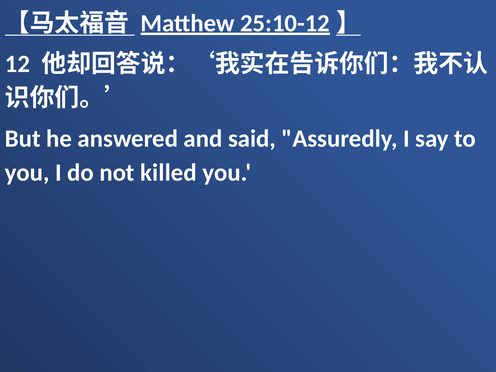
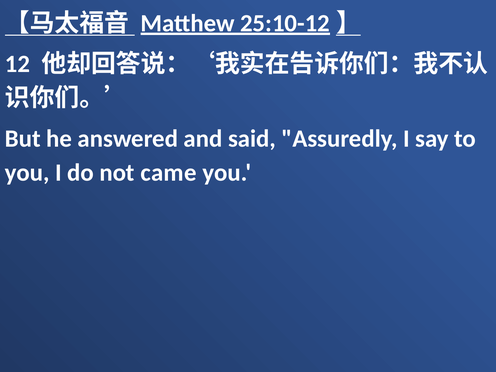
killed: killed -> came (168, 173)
